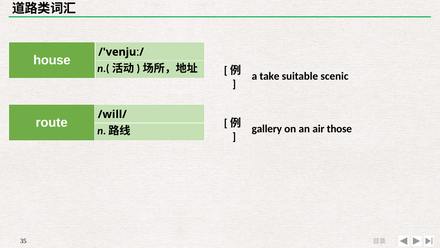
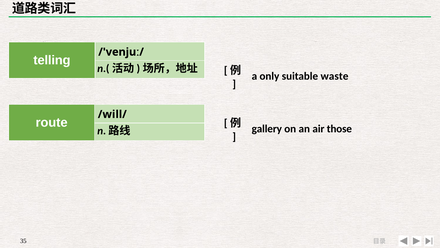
house: house -> telling (52, 60)
take: take -> only (269, 76)
scenic: scenic -> waste (334, 76)
